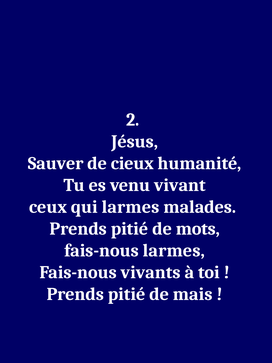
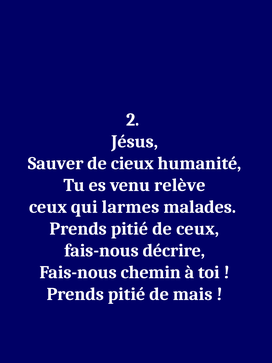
vivant: vivant -> relève (180, 185)
de mots: mots -> ceux (198, 228)
fais-nous larmes: larmes -> décrire (174, 250)
vivants: vivants -> chemin (151, 272)
